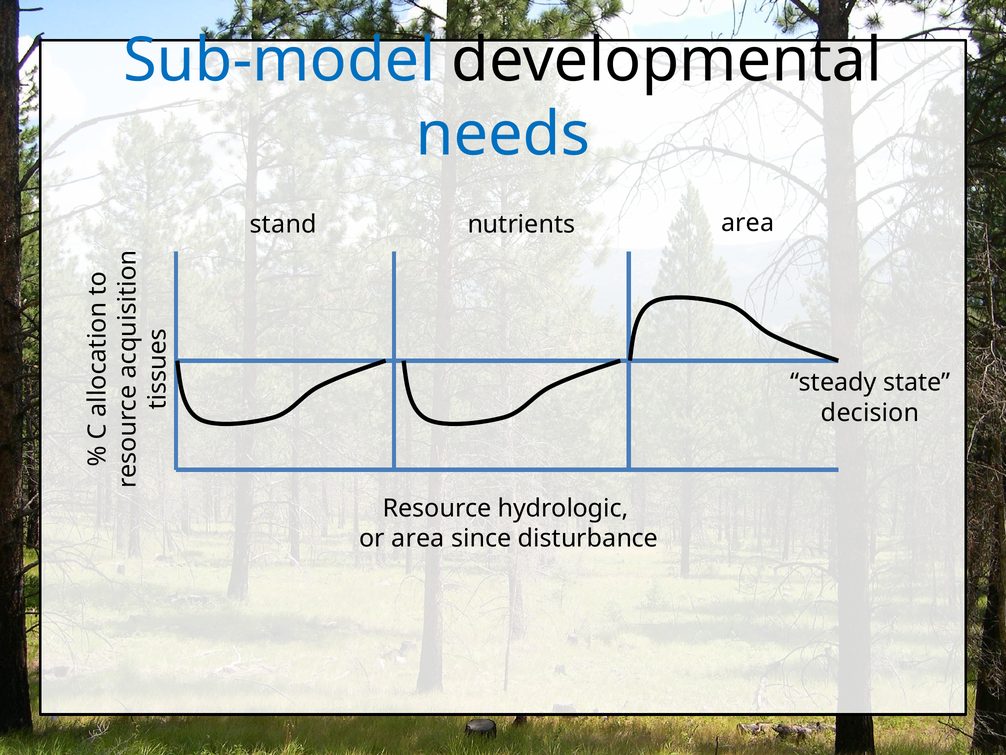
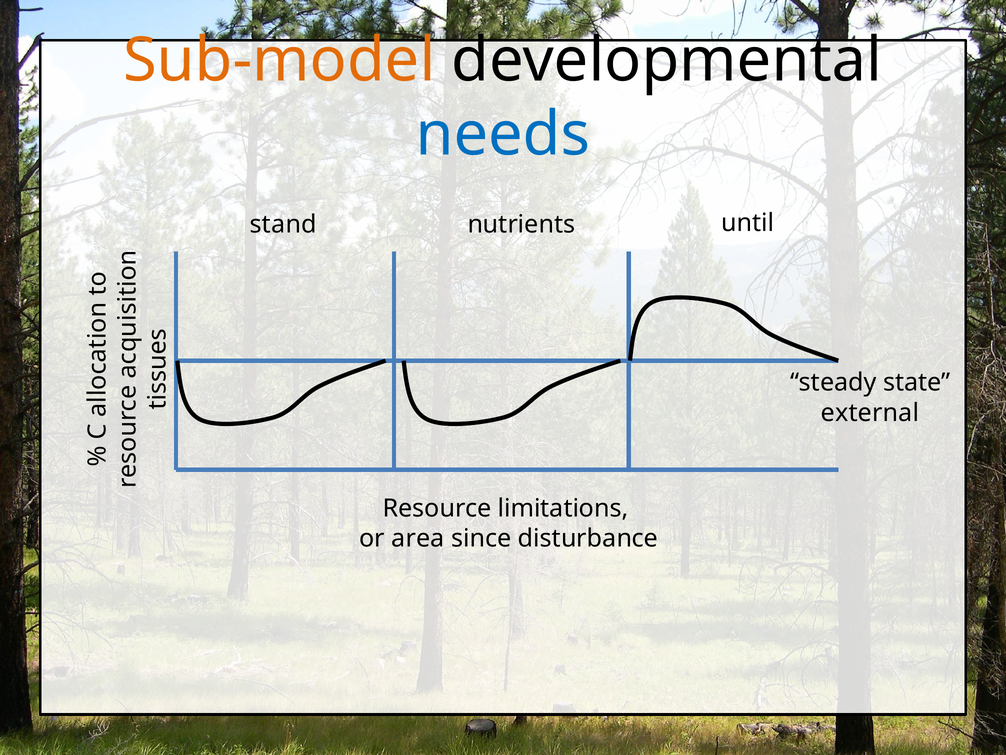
Sub-model colour: blue -> orange (279, 61)
nutrients area: area -> until (748, 223)
decision: decision -> external (870, 412)
hydrologic: hydrologic -> limitations (563, 508)
